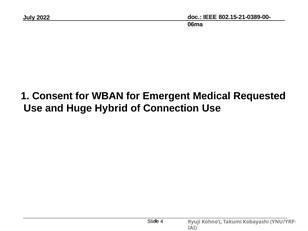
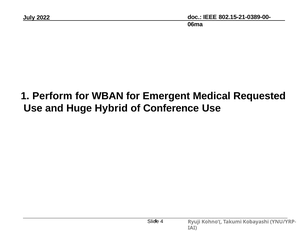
Consent: Consent -> Perform (52, 96)
Connection: Connection -> Conference (171, 108)
